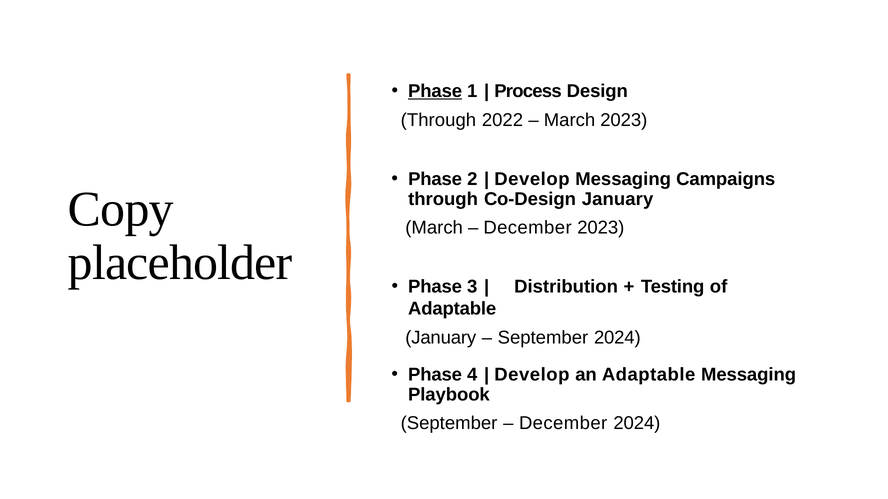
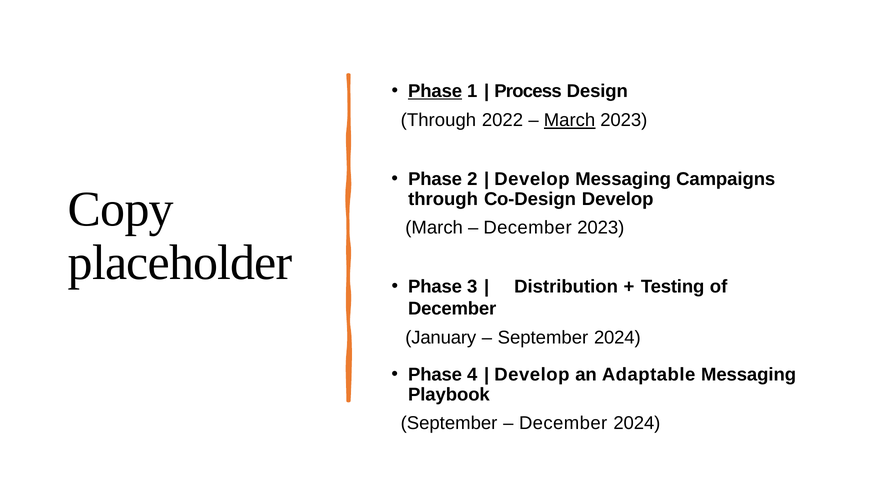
March underline: none -> present (570, 120)
Co-Design January: January -> Develop (618, 199)
Adaptable: Adaptable -> December (452, 309)
